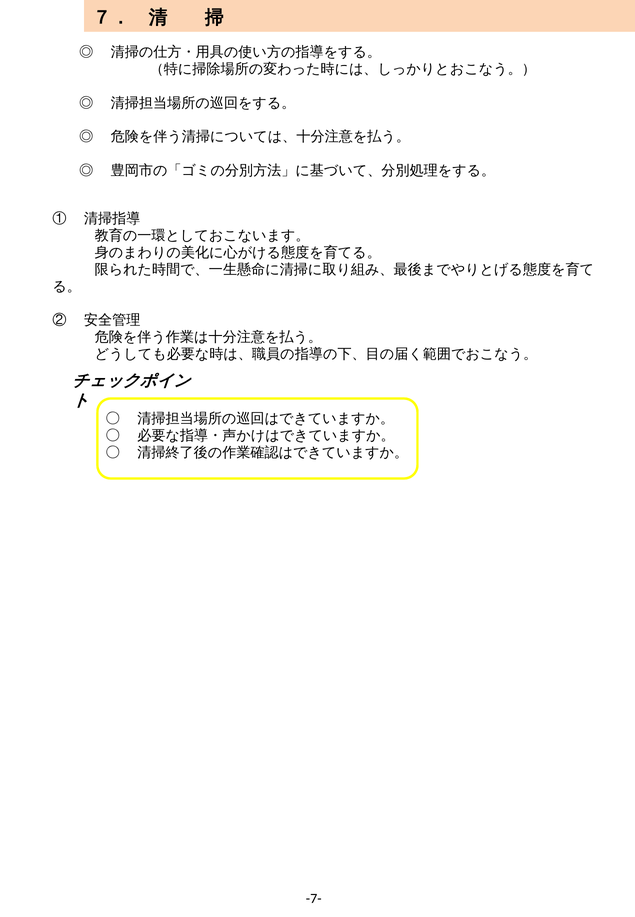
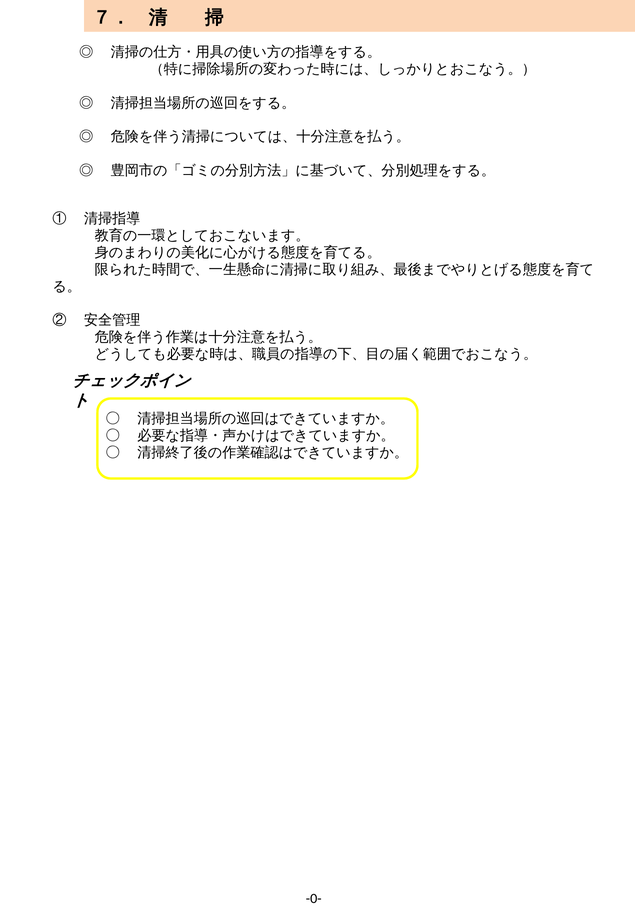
-7-: -7- -> -0- (314, 899)
